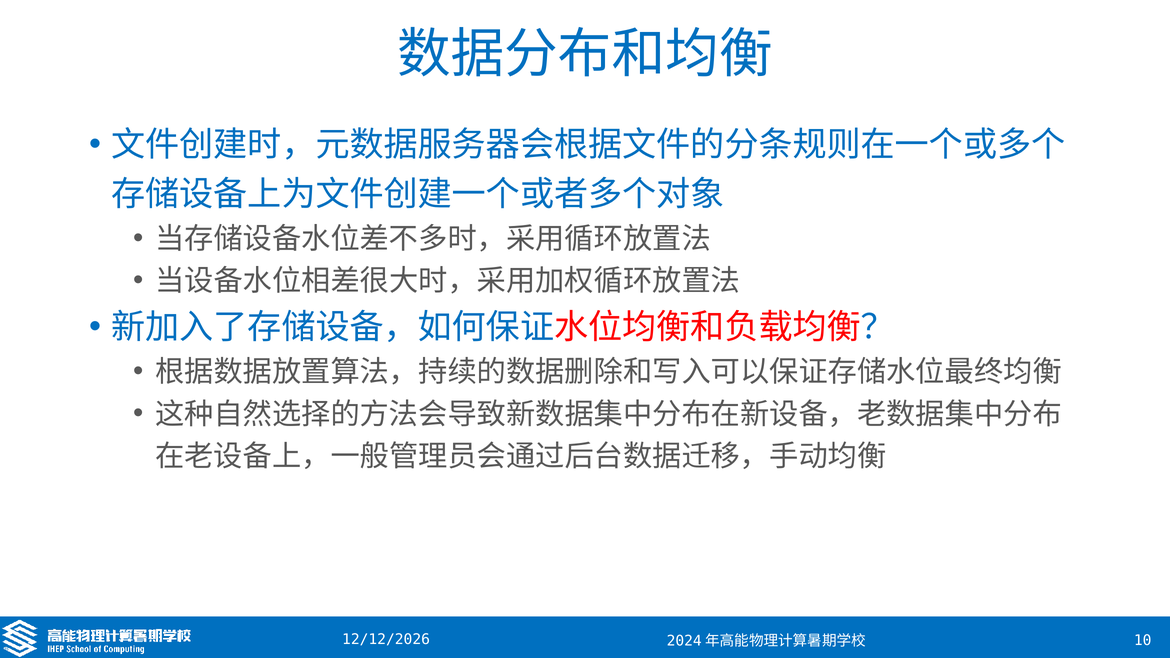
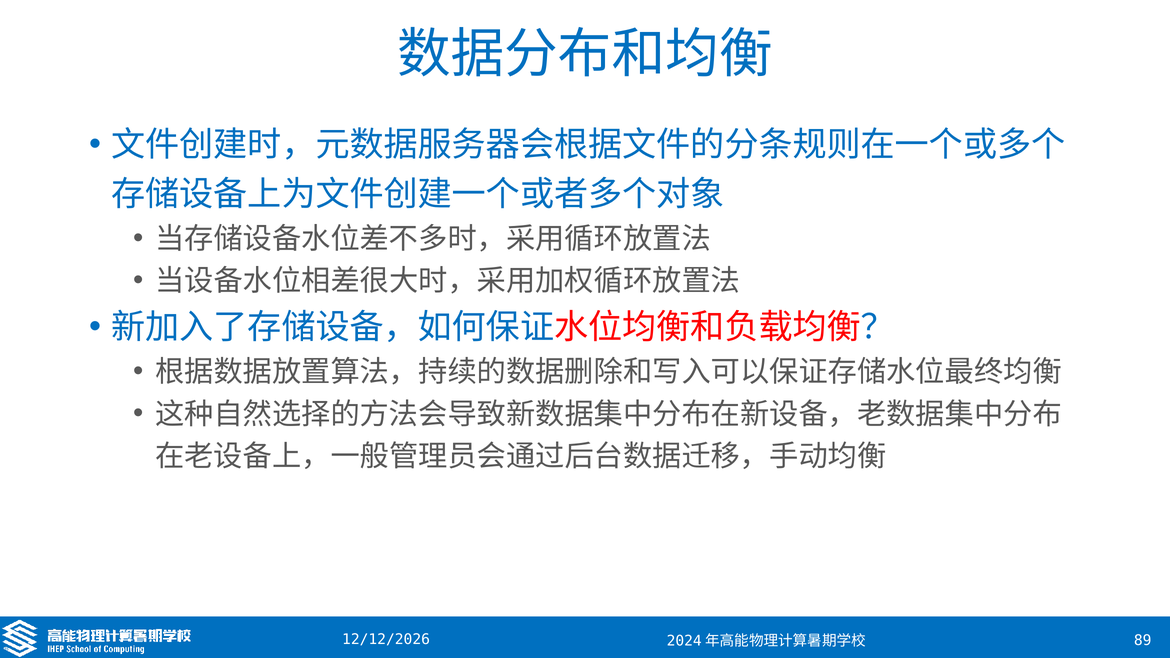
10: 10 -> 89 (1143, 641)
